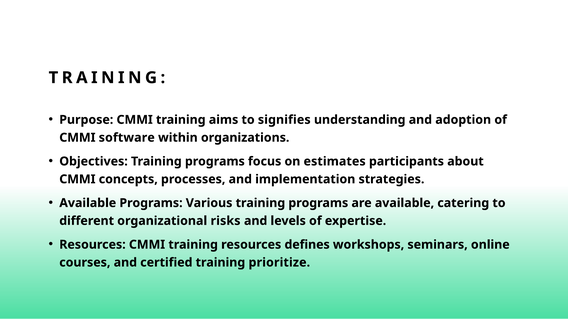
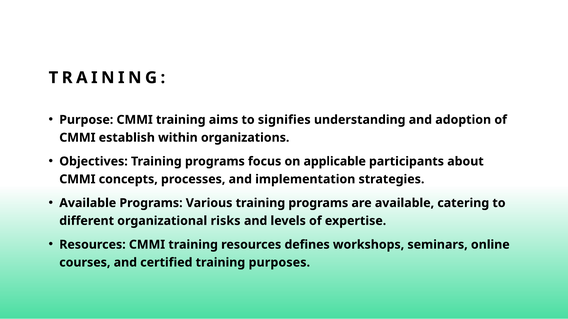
software: software -> establish (127, 138)
estimates: estimates -> applicable (335, 162)
prioritize: prioritize -> purposes (279, 263)
